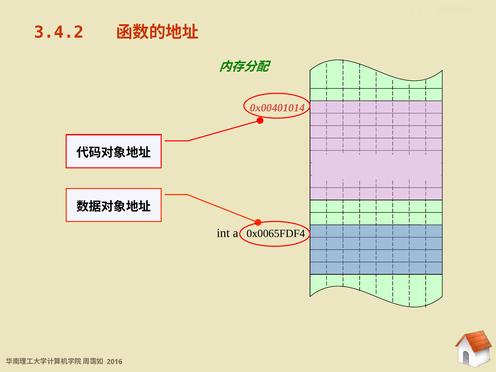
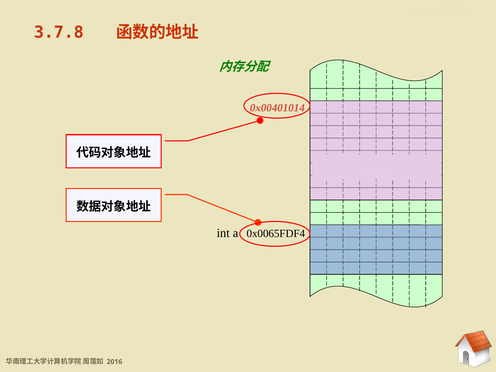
3.4.2: 3.4.2 -> 3.7.8 (59, 32)
